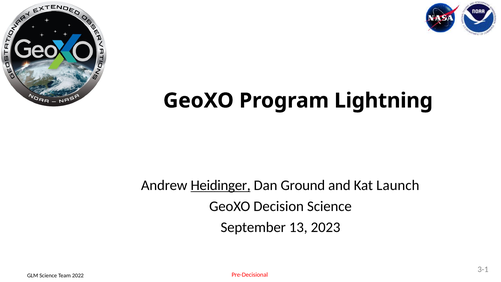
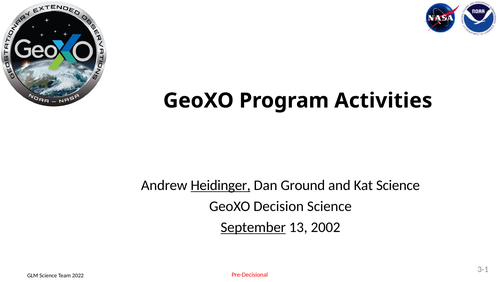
Lightning: Lightning -> Activities (383, 101)
Kat Launch: Launch -> Science (398, 185)
September underline: none -> present (253, 227)
2023: 2023 -> 2002 (326, 227)
